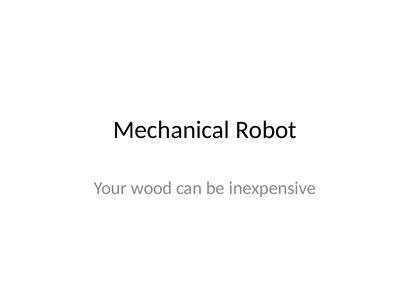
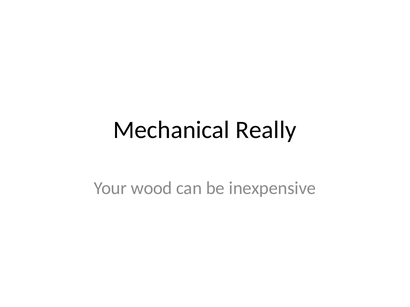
Robot: Robot -> Really (266, 130)
